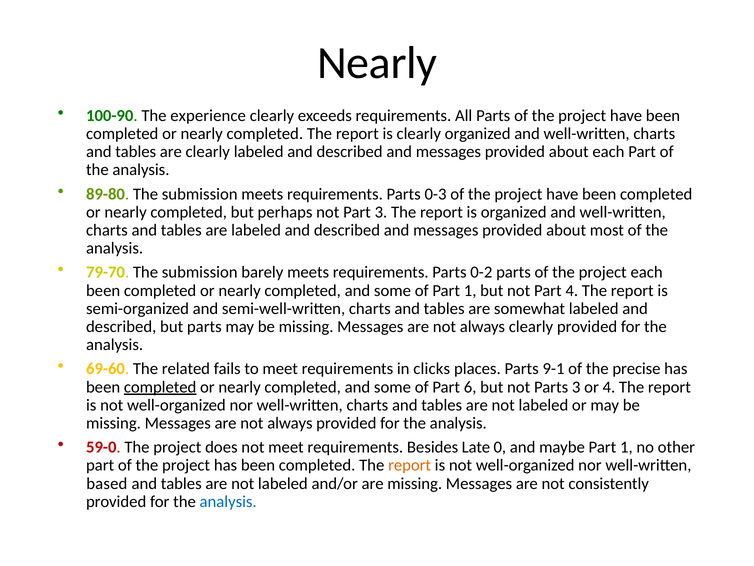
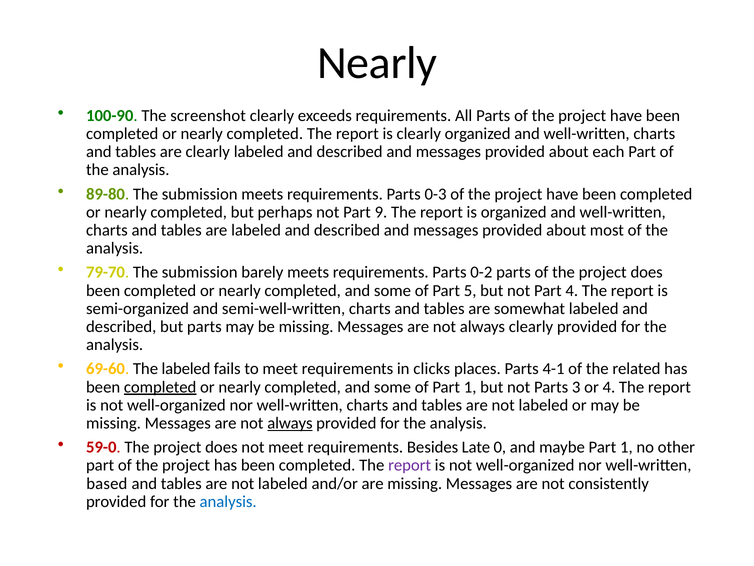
experience: experience -> screenshot (208, 116)
Part 3: 3 -> 9 (381, 212)
of the project each: each -> does (647, 272)
of Part 1: 1 -> 5 (470, 290)
The related: related -> labeled (186, 369)
9-1: 9-1 -> 4-1 (554, 369)
precise: precise -> related (636, 369)
of Part 6: 6 -> 1 (470, 387)
always underline: none -> present (290, 423)
report colour: orange -> purple (410, 465)
